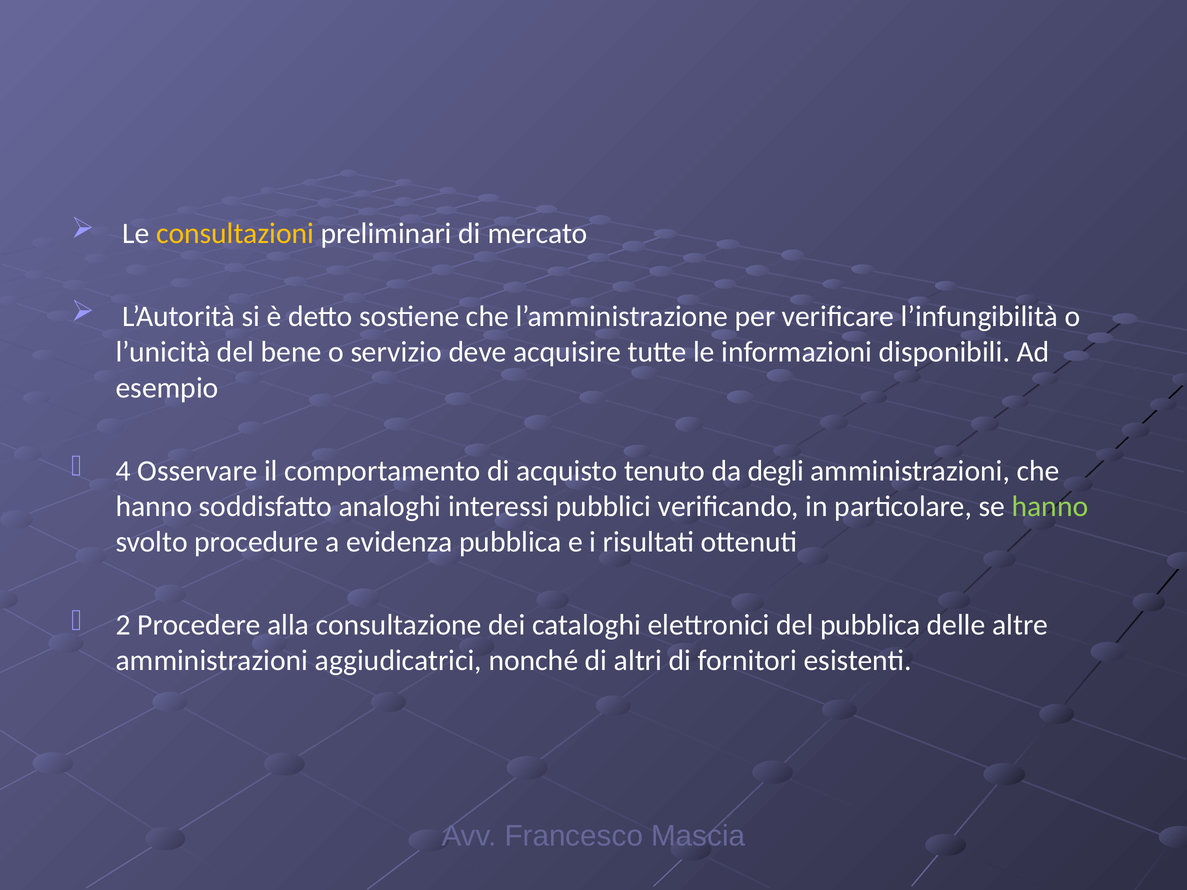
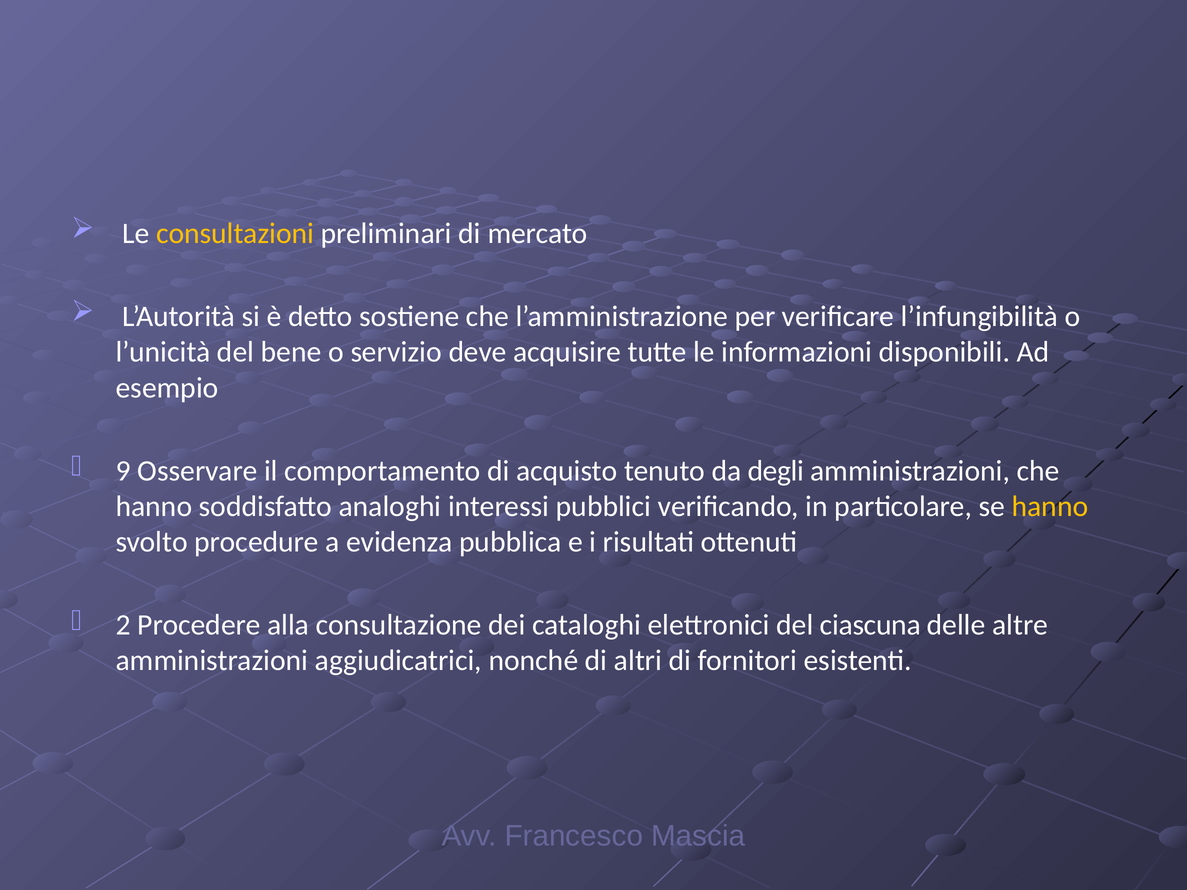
4: 4 -> 9 (123, 471)
hanno colour: light green -> yellow (1050, 507)
del pubblica: pubblica -> ciascuna (870, 625)
